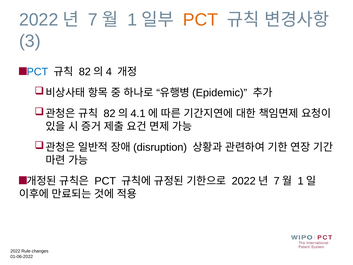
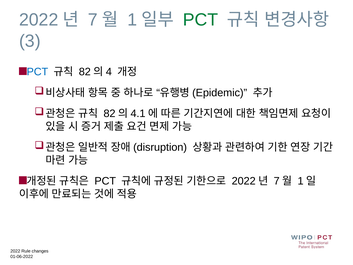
PCT colour: orange -> green (200, 20)
